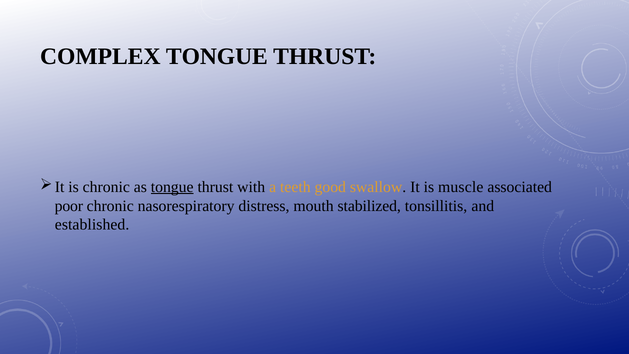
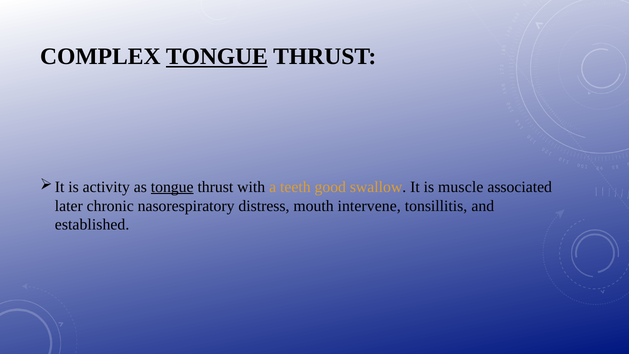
TONGUE underline: none -> present (217, 56)
is chronic: chronic -> activity (106, 187)
poor: poor -> later (69, 206)
stabilized: stabilized -> intervene (369, 206)
